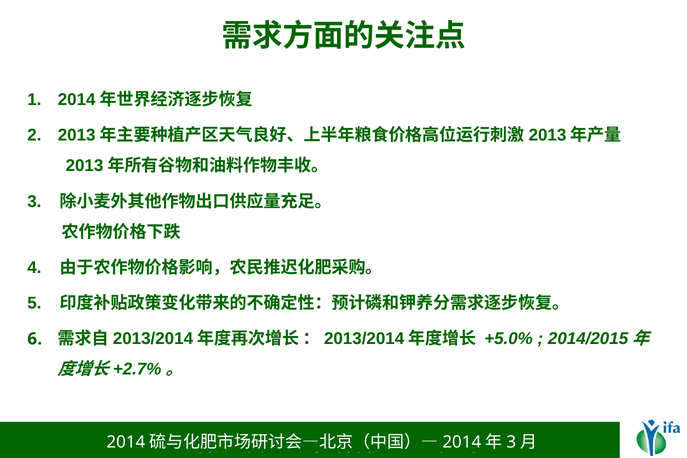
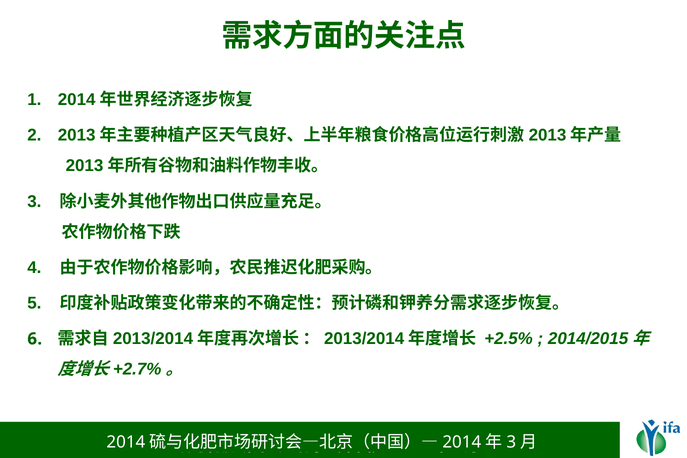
+5.0%: +5.0% -> +2.5% (509, 339)
